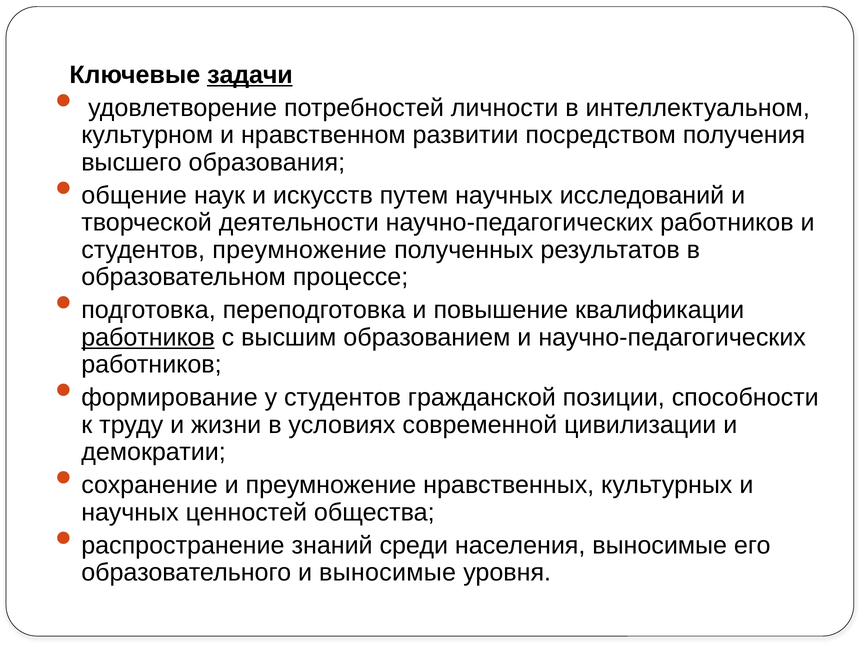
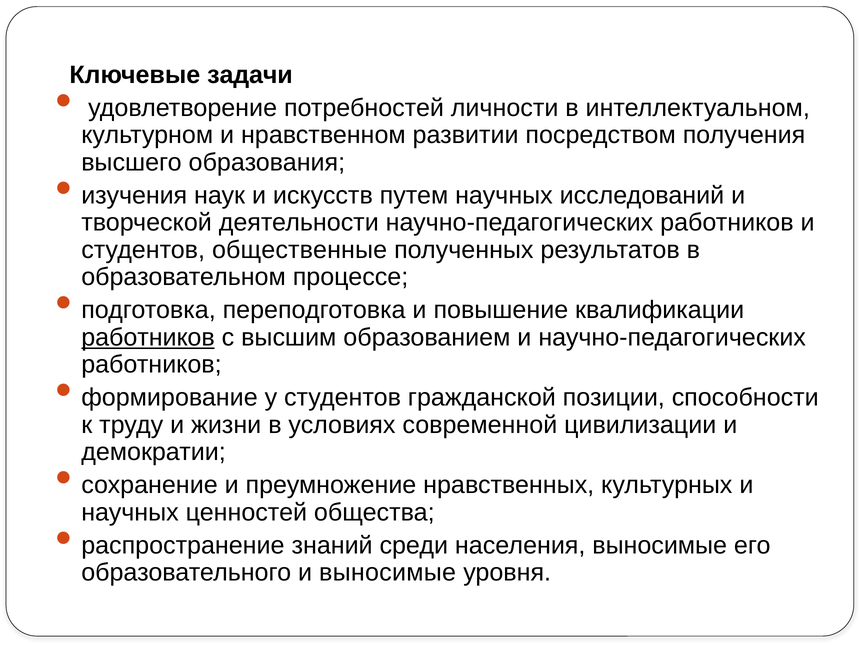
задачи underline: present -> none (250, 75)
общение: общение -> изучения (134, 196)
студентов преумножение: преумножение -> общественные (300, 250)
